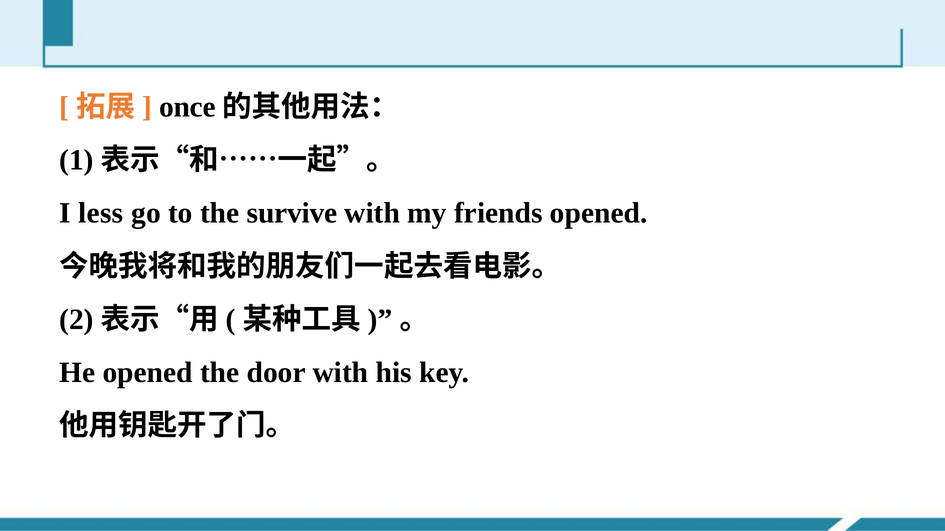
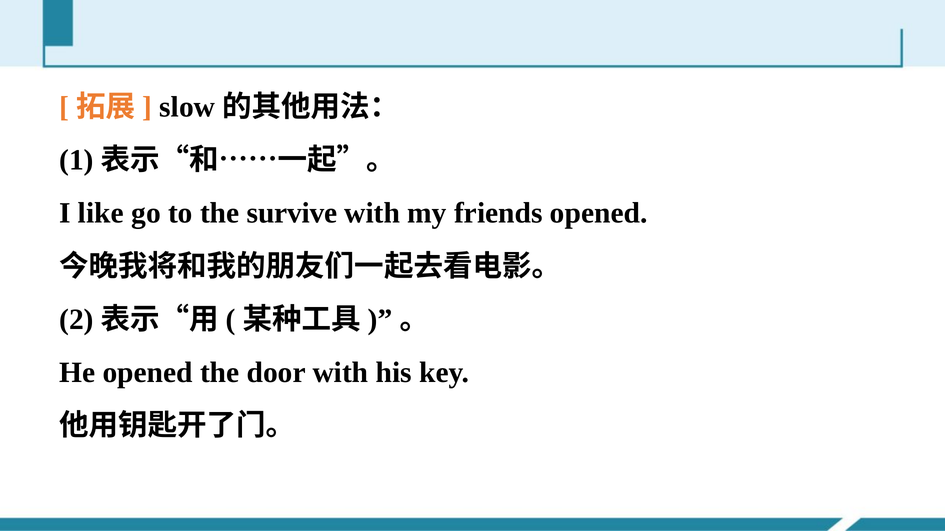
once: once -> slow (187, 107)
less: less -> like (101, 213)
